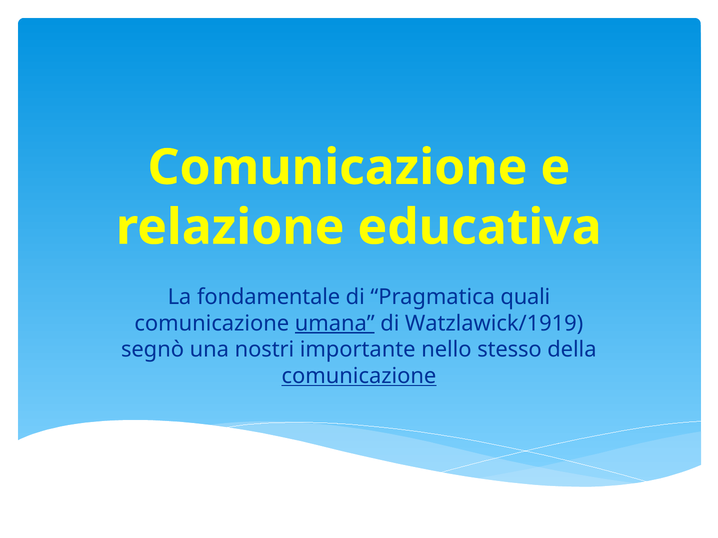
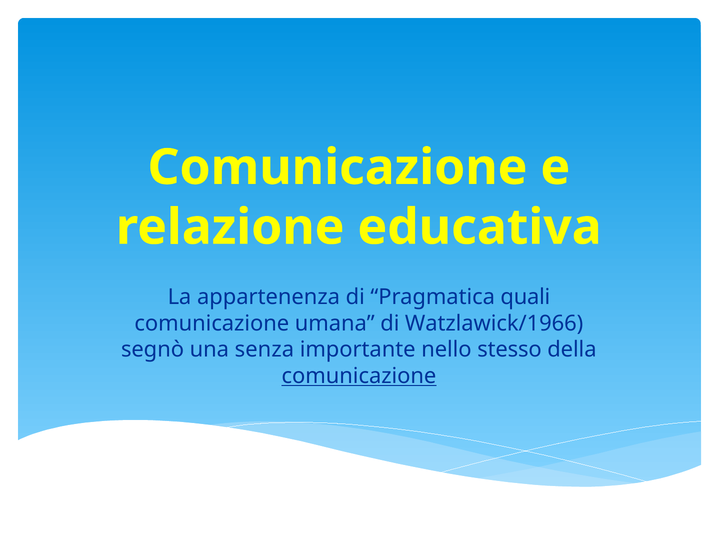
fondamentale: fondamentale -> appartenenza (269, 297)
umana underline: present -> none (335, 324)
Watzlawick/1919: Watzlawick/1919 -> Watzlawick/1966 (494, 324)
nostri: nostri -> senza (264, 350)
